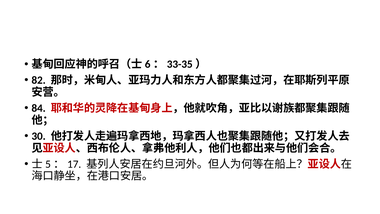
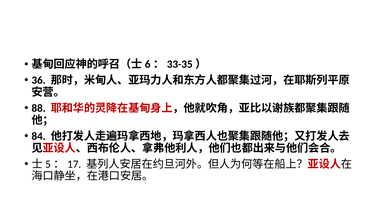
82: 82 -> 36 (39, 80)
84: 84 -> 88 (39, 108)
30: 30 -> 84 (39, 136)
